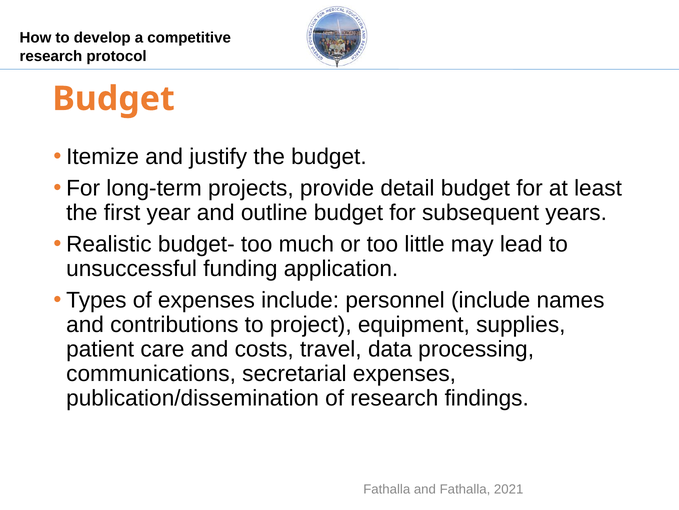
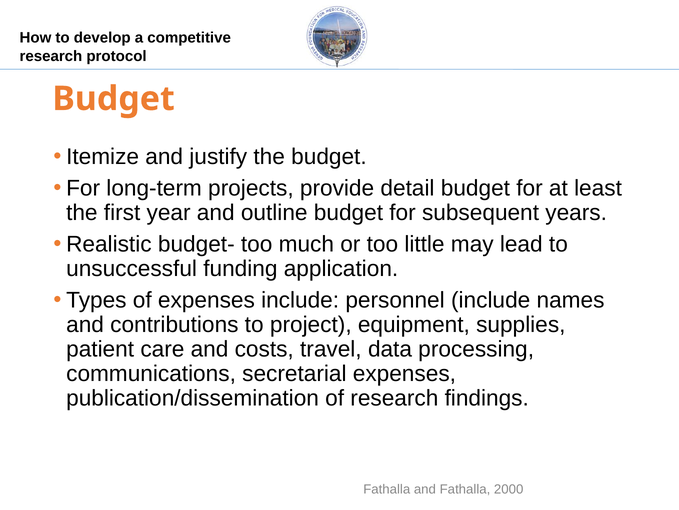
2021: 2021 -> 2000 (509, 489)
